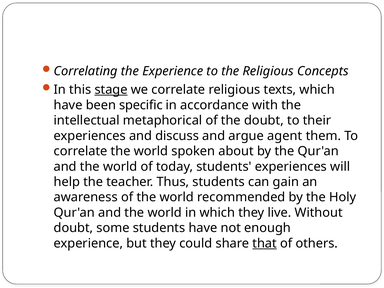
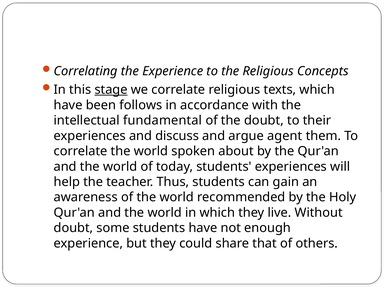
specific: specific -> follows (141, 105)
metaphorical: metaphorical -> fundamental (163, 120)
that underline: present -> none (265, 243)
